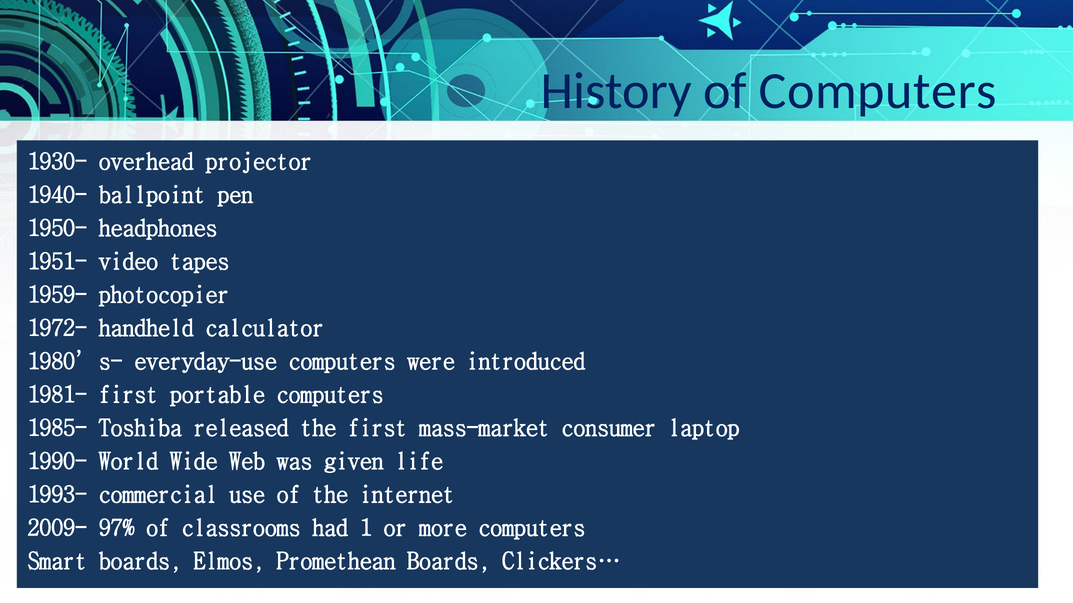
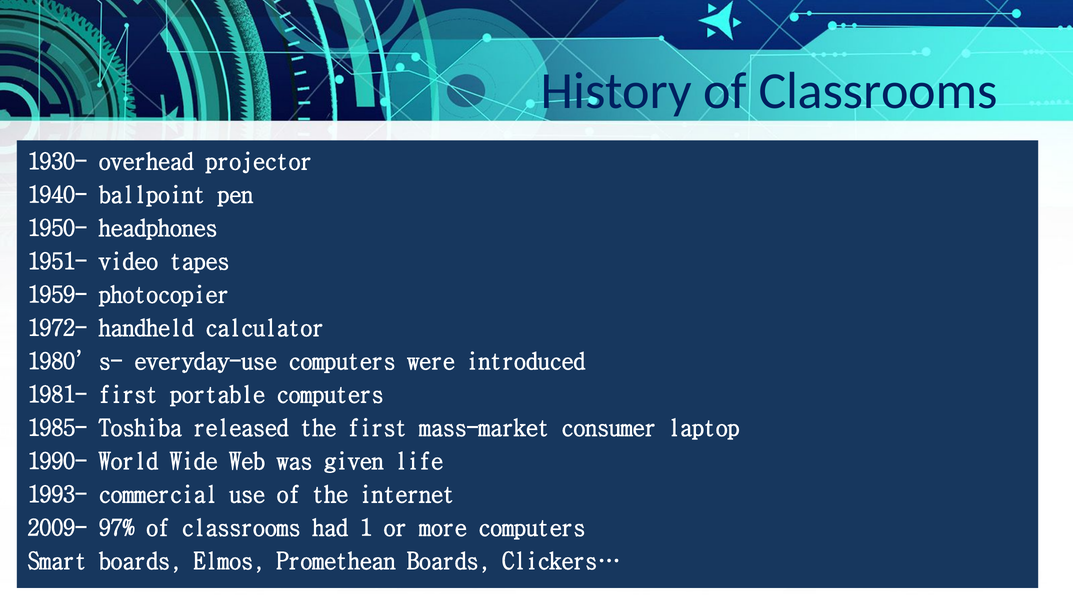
History of Computers: Computers -> Classrooms (878, 91)
